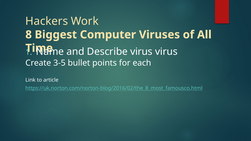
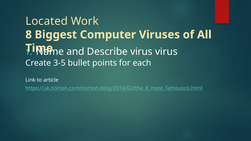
Hackers: Hackers -> Located (47, 21)
